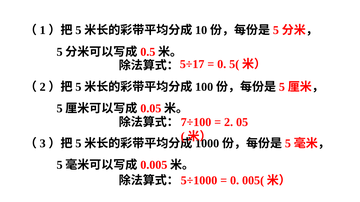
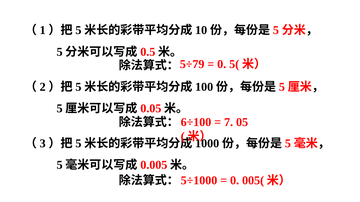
5÷17: 5÷17 -> 5÷79 (192, 64)
7÷100: 7÷100 -> 6÷100 (196, 122)
2: 2 -> 7 (229, 122)
